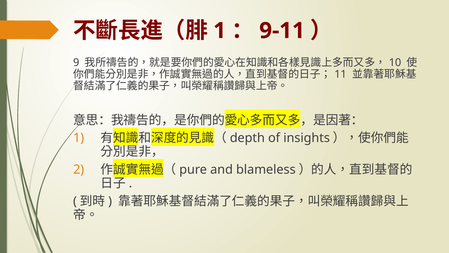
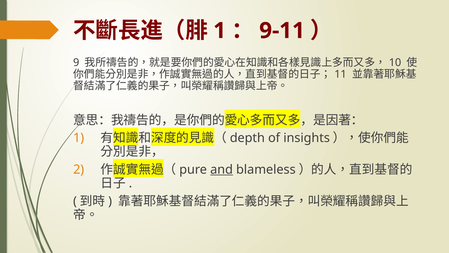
and underline: none -> present (222, 169)
